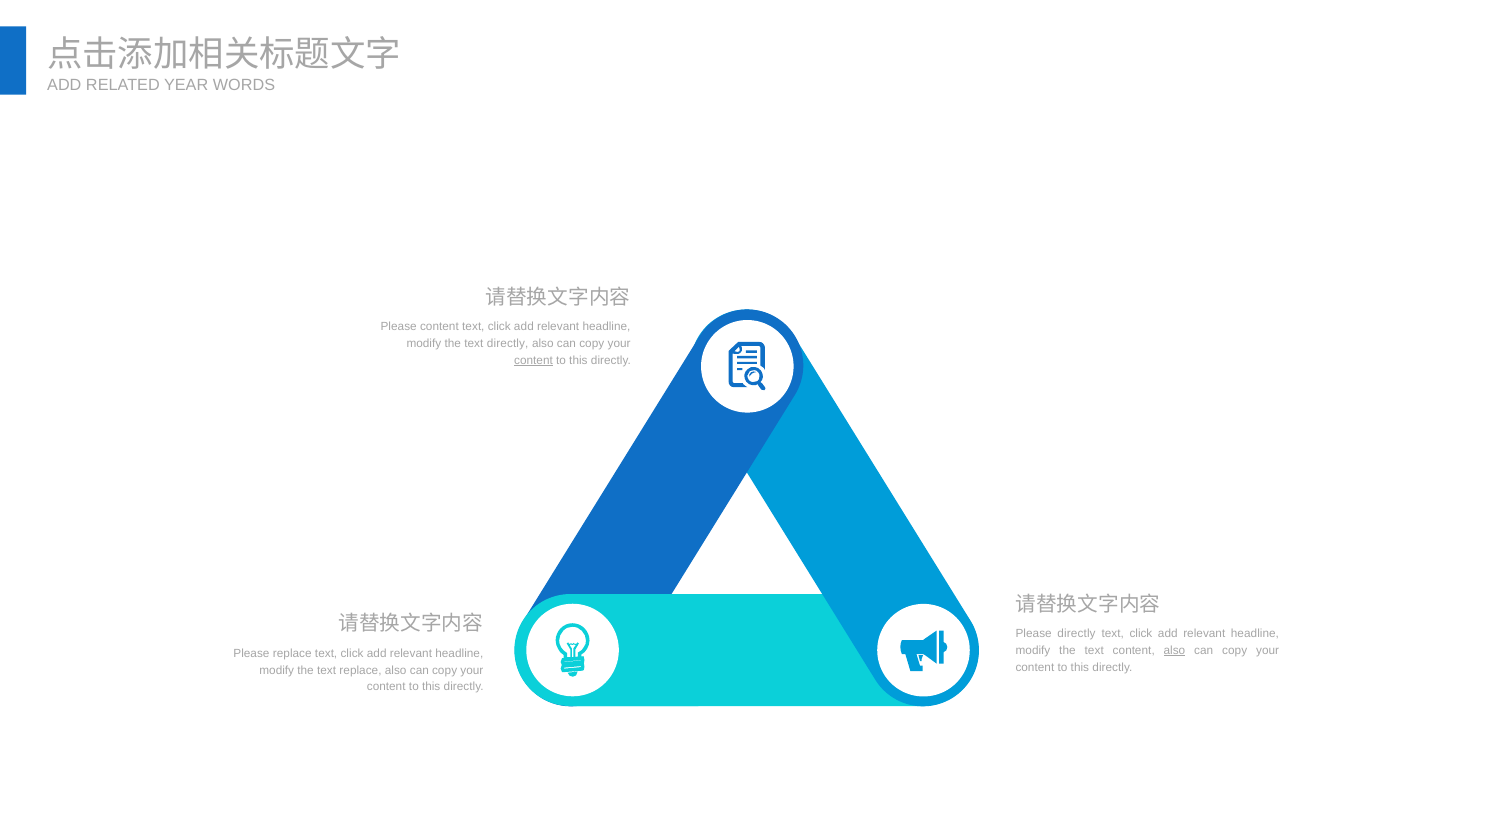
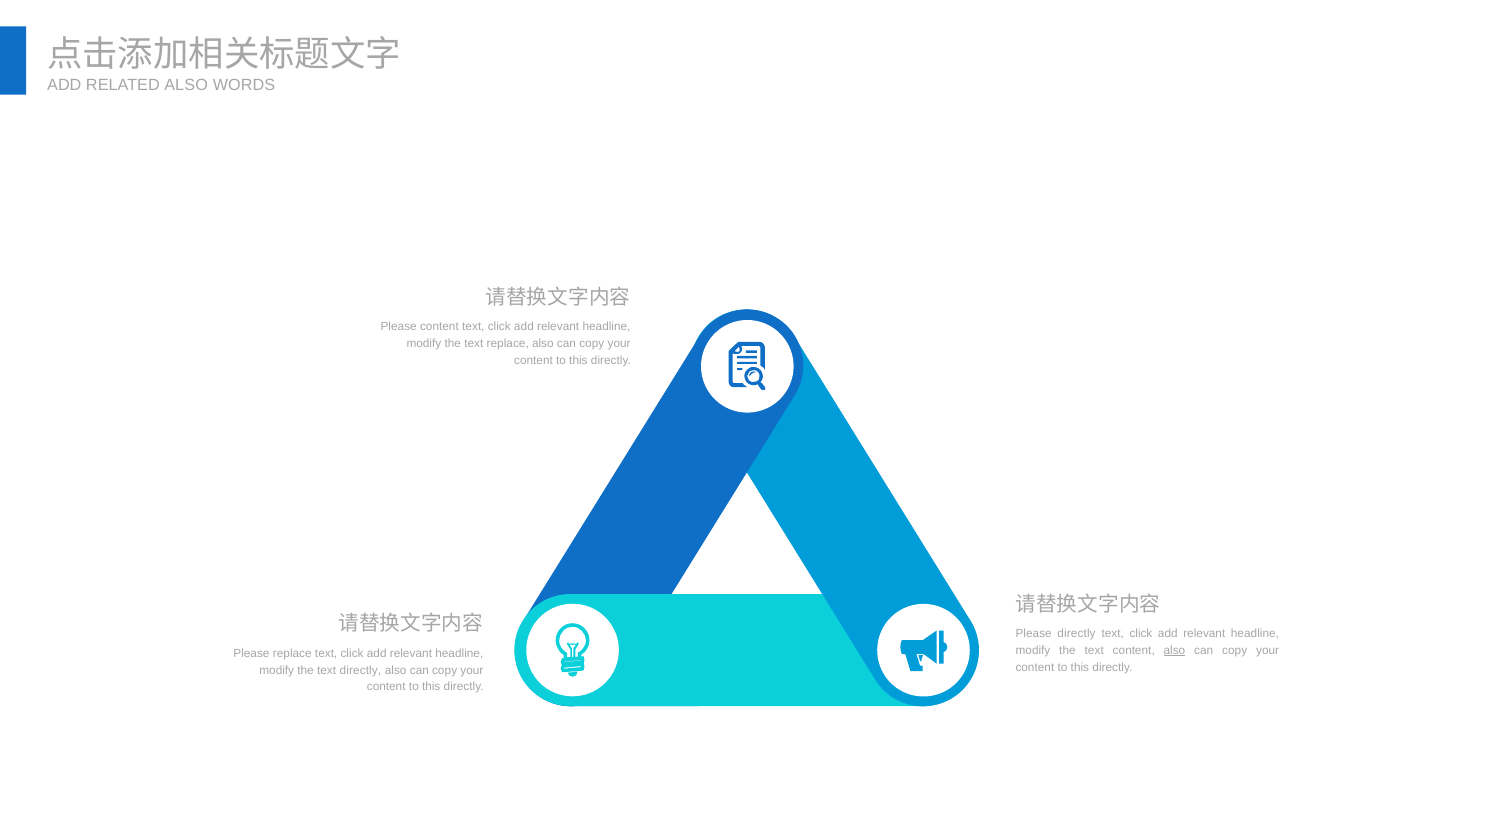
RELATED YEAR: YEAR -> ALSO (186, 85)
text directly: directly -> replace (508, 344)
content underline: present -> none (533, 361)
text replace: replace -> directly (360, 670)
